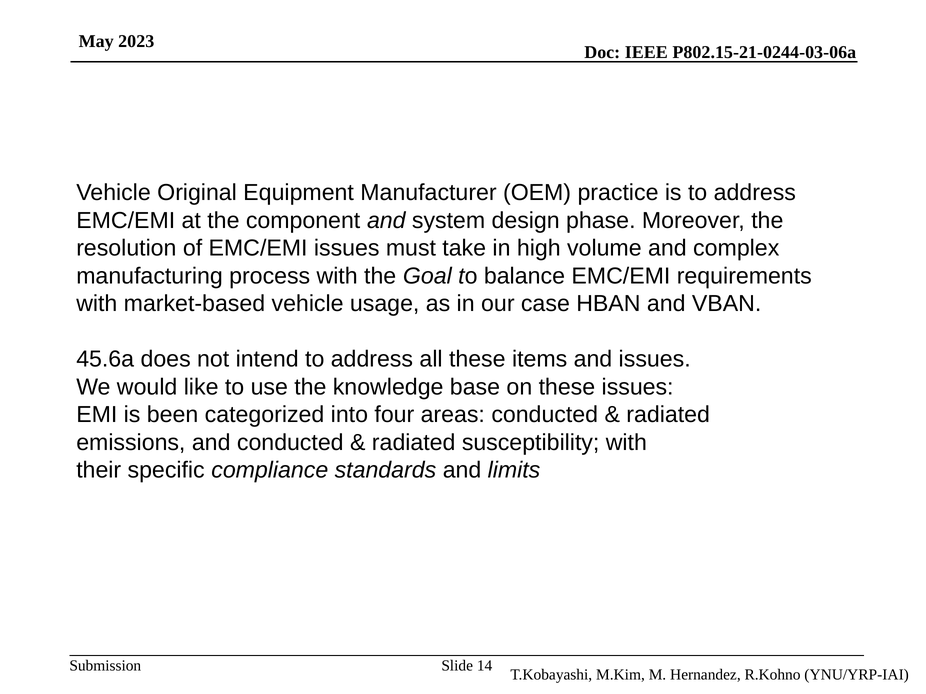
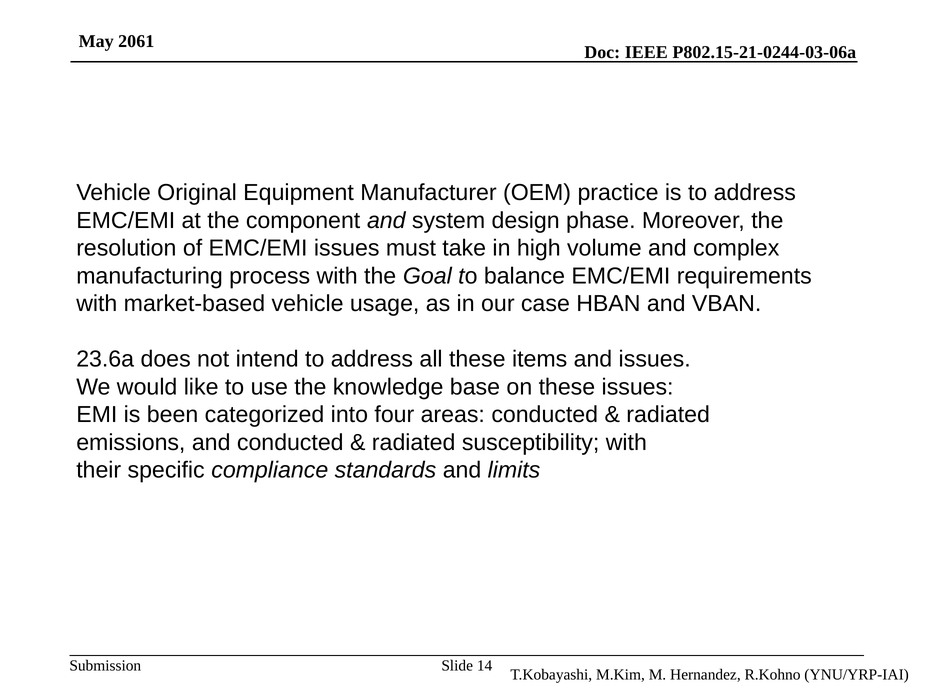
2023: 2023 -> 2061 (136, 41)
45.6a: 45.6a -> 23.6a (105, 360)
